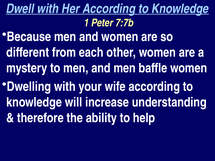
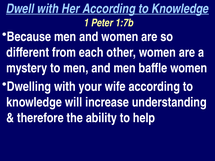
7:7b: 7:7b -> 1:7b (124, 23)
